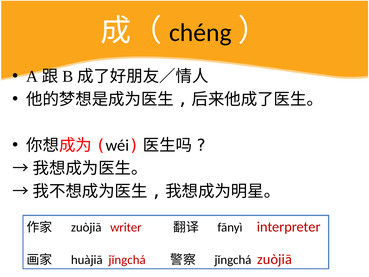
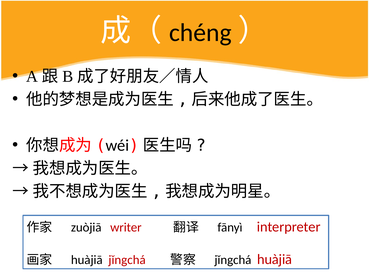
jǐngchá zuòjiā: zuòjiā -> huàjiā (275, 259)
